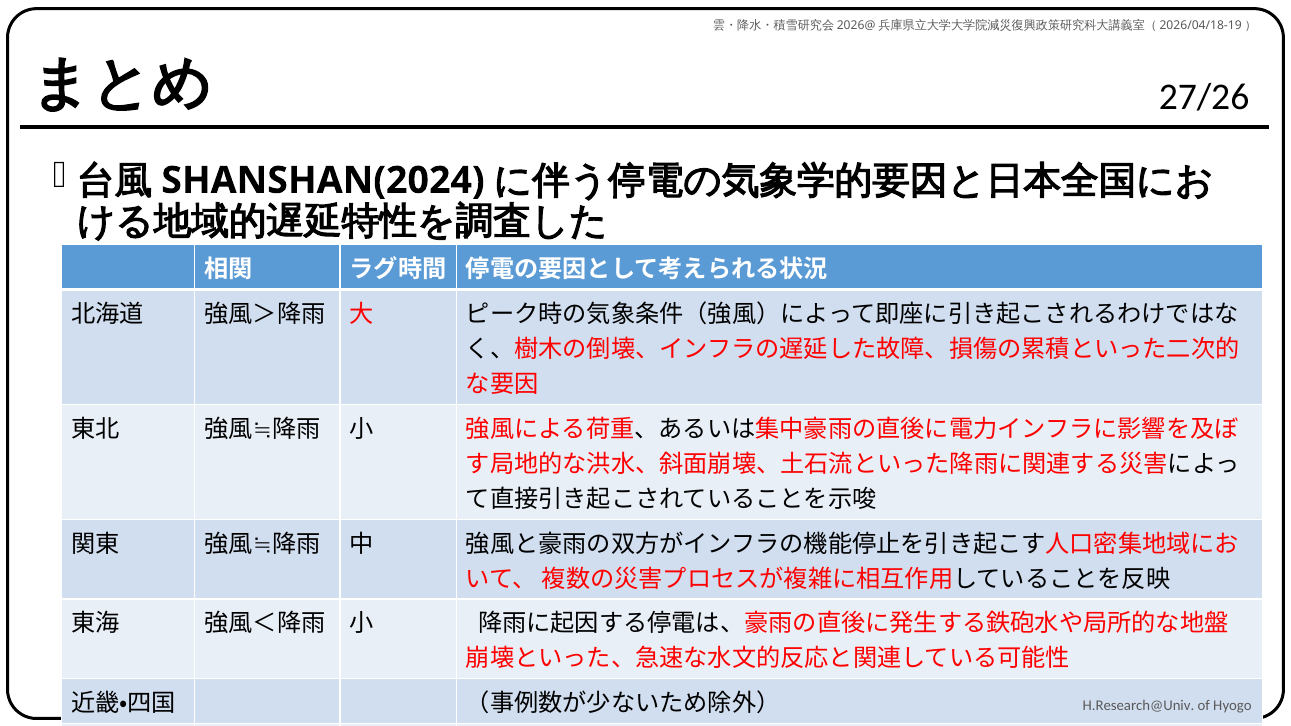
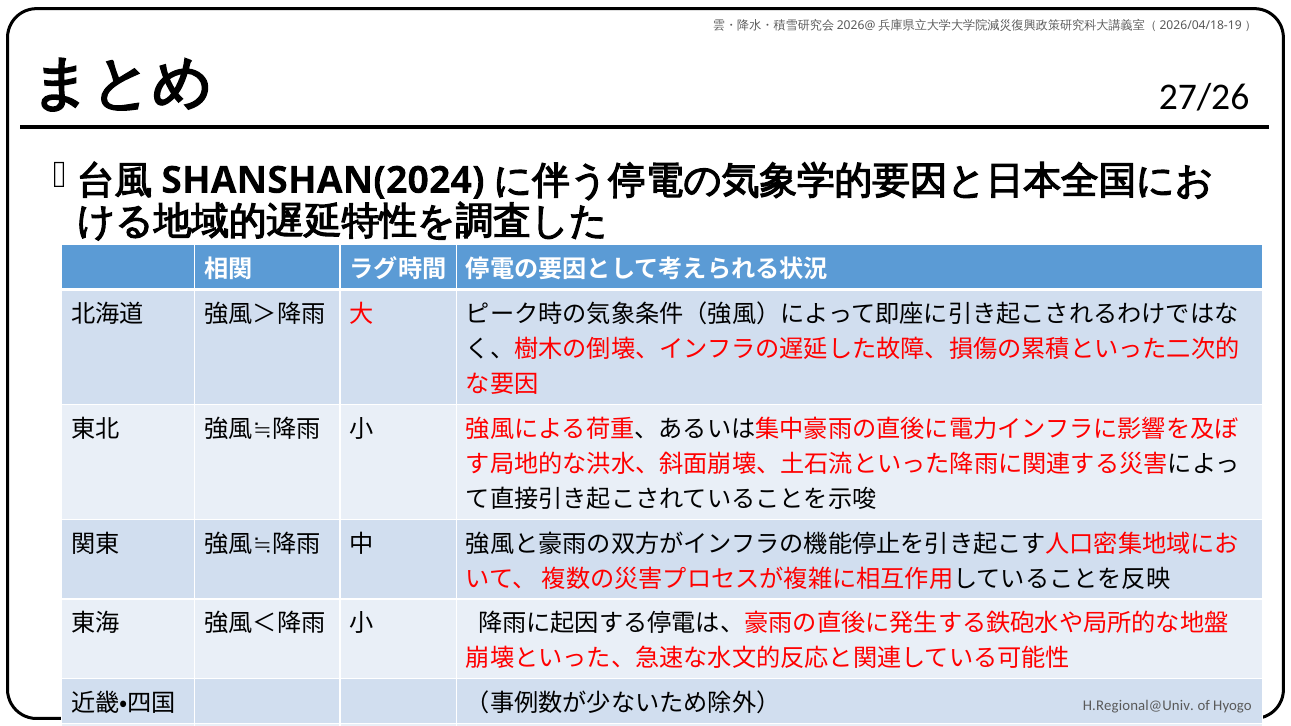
H.Research@Univ: H.Research@Univ -> H.Regional@Univ (1138, 706)
